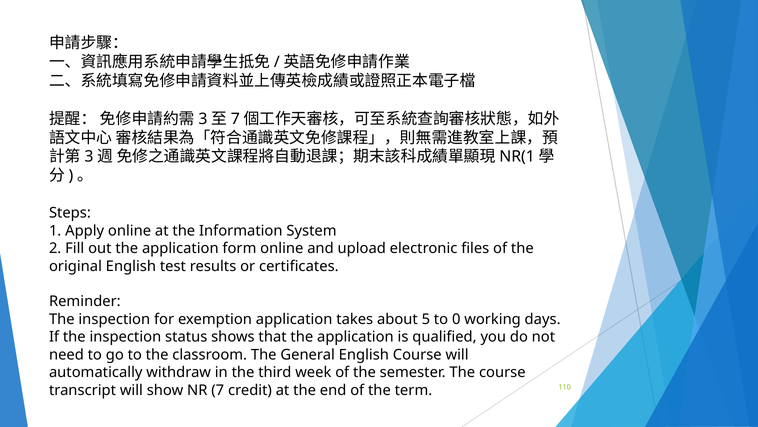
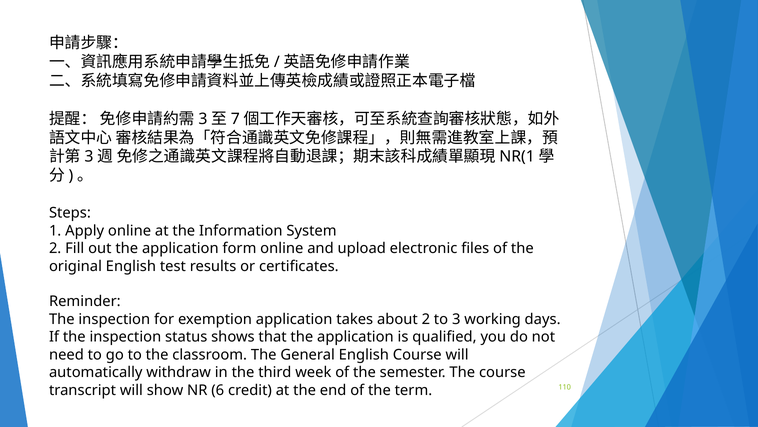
about 5: 5 -> 2 (426, 319)
0: 0 -> 3 (456, 319)
7: 7 -> 6 (218, 390)
